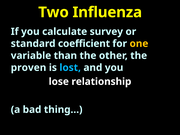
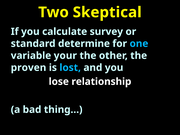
Influenza: Influenza -> Skeptical (107, 12)
coefficient: coefficient -> determine (84, 44)
one colour: yellow -> light blue (139, 44)
than: than -> your (65, 56)
